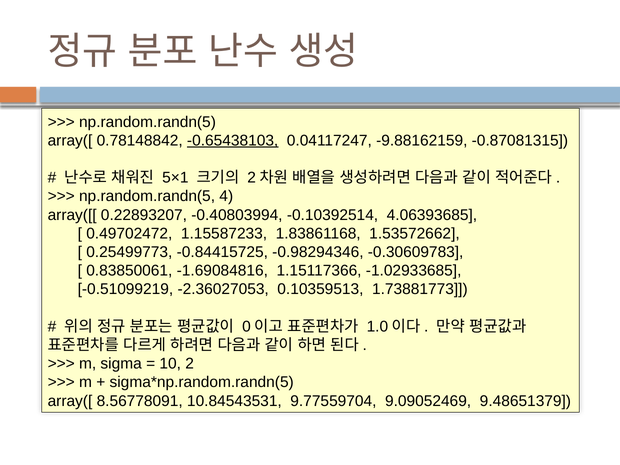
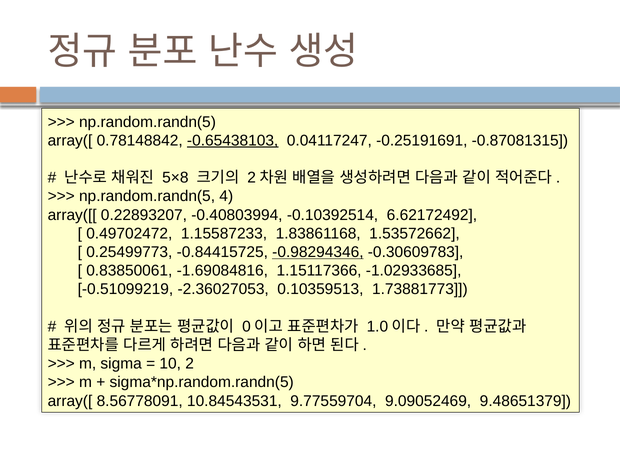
-9.88162159: -9.88162159 -> -0.25191691 (422, 141)
5×1: 5×1 -> 5×8 (175, 178)
4.06393685: 4.06393685 -> 6.62172492 (432, 215)
-0.98294346 underline: none -> present (318, 252)
